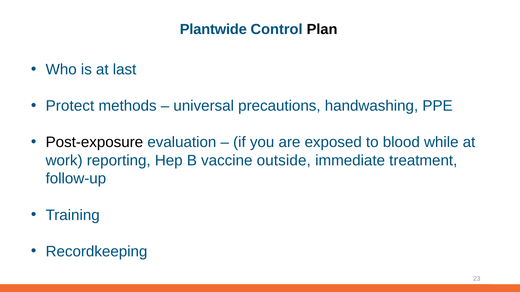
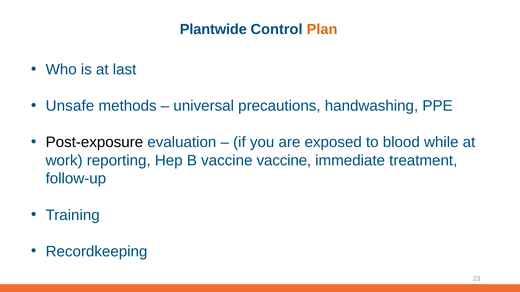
Plan colour: black -> orange (322, 29)
Protect: Protect -> Unsafe (70, 106)
vaccine outside: outside -> vaccine (284, 161)
